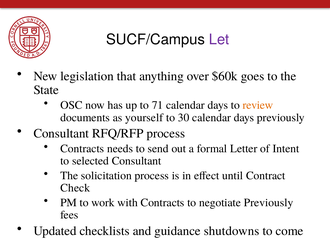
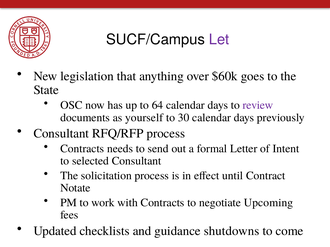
71: 71 -> 64 (157, 105)
review colour: orange -> purple (258, 105)
Check: Check -> Notate (75, 188)
negotiate Previously: Previously -> Upcoming (269, 203)
